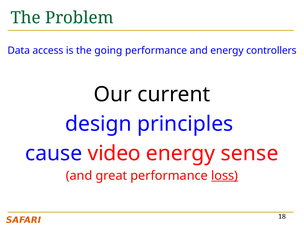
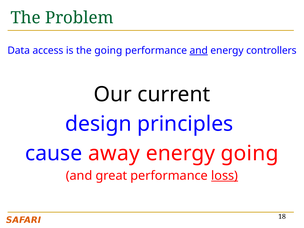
and underline: none -> present (199, 50)
video: video -> away (114, 153)
energy sense: sense -> going (250, 153)
